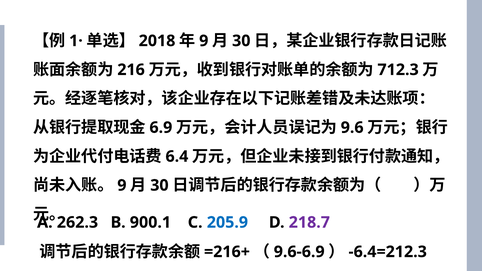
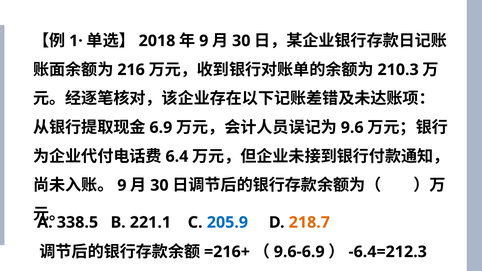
712.3: 712.3 -> 210.3 (398, 70)
262.3: 262.3 -> 338.5 (77, 222)
900.1: 900.1 -> 221.1 (150, 222)
218.7 colour: purple -> orange (309, 222)
